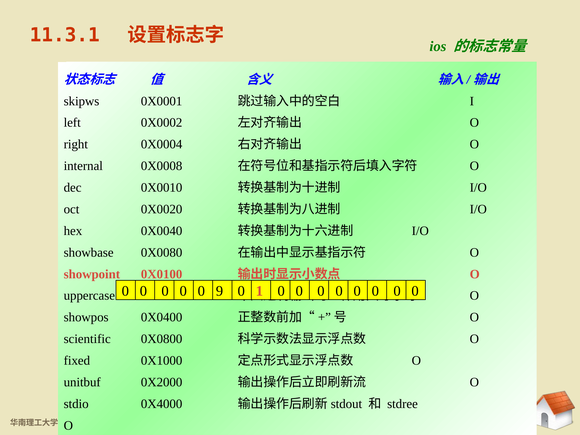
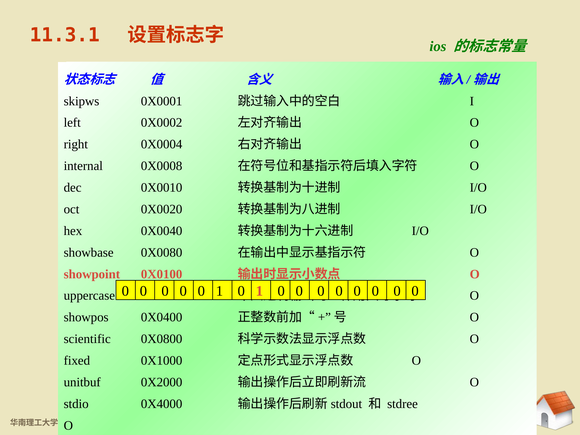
0 0 9: 9 -> 1 (219, 291)
